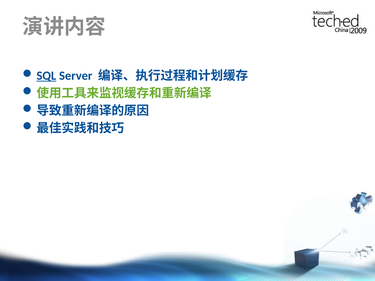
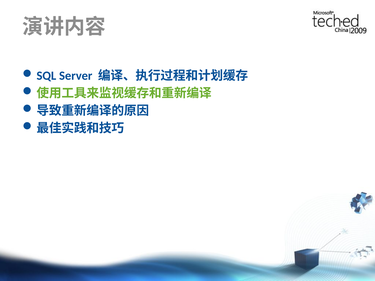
SQL underline: present -> none (46, 76)
